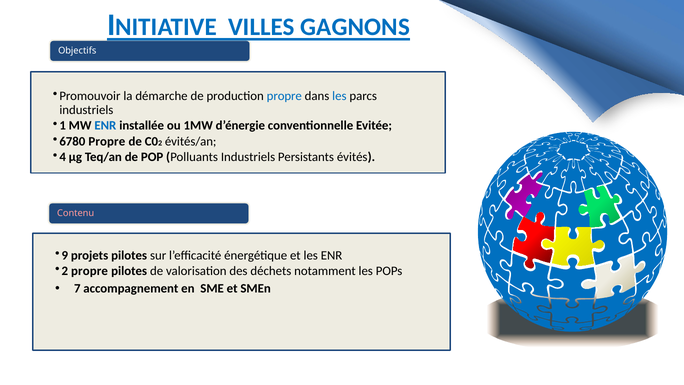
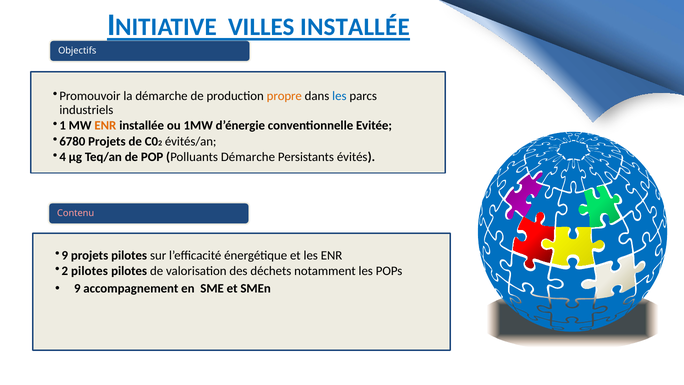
VILLES GAGNONS: GAGNONS -> INSTALLÉE (355, 27)
propre colour: blue -> orange (284, 96)
ENR colour: blue -> orange (105, 126)
Propre: Propre -> Projets (107, 141)
Polluants Industriels: Industriels -> Démarche (248, 157)
propre: propre -> pilotes (90, 271)
7: 7 -> 9 (77, 288)
